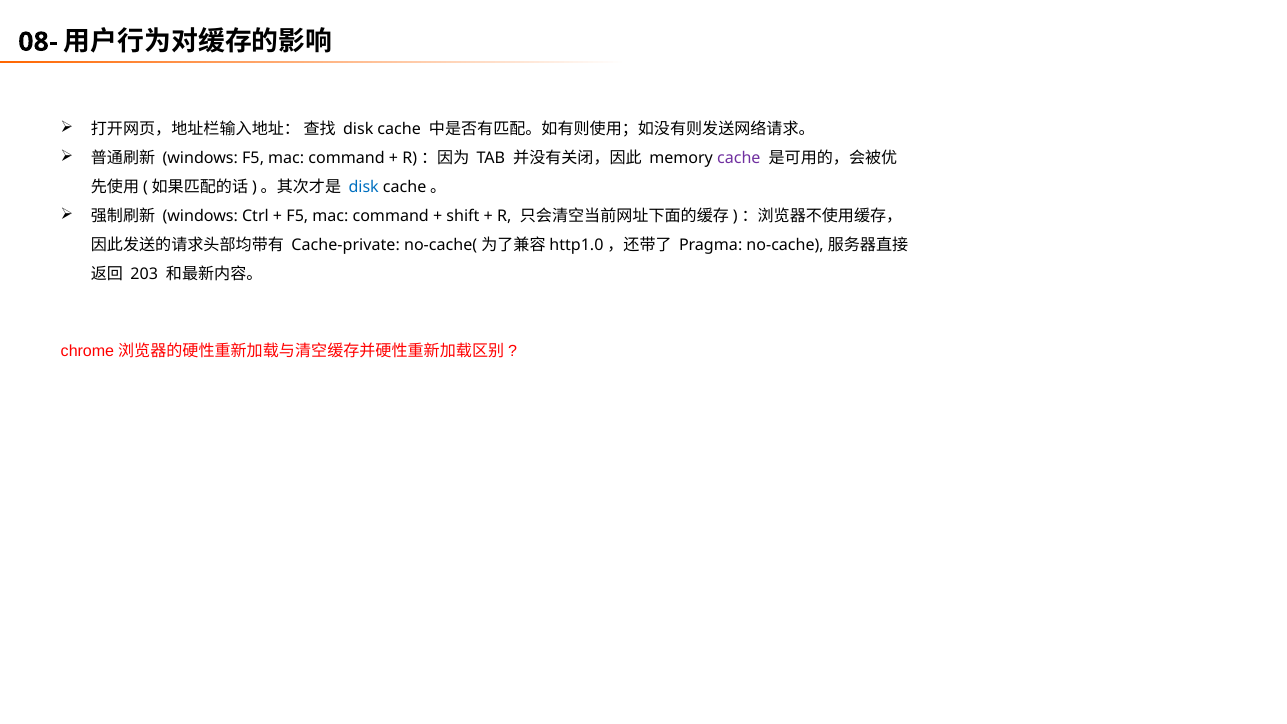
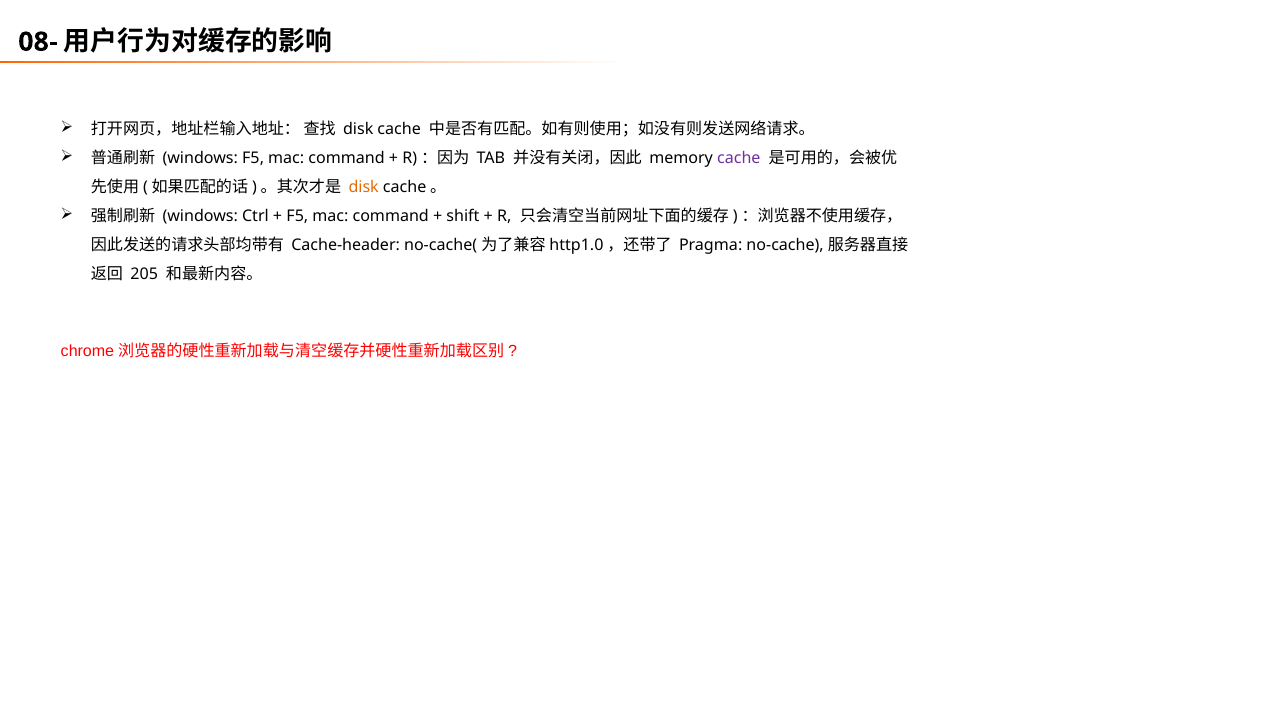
disk colour: blue -> orange (364, 187)
Cache-private: Cache-private -> Cache-header (346, 245)
203: 203 -> 205 (144, 274)
